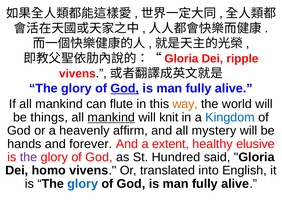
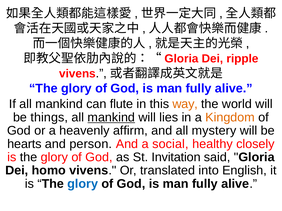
God underline: present -> none (125, 89)
knit: knit -> lies (169, 118)
Kingdom colour: blue -> orange (230, 118)
hands: hands -> hearts (24, 144)
forever: forever -> person (91, 144)
extent: extent -> social (170, 144)
elusive: elusive -> closely (255, 144)
the colour: purple -> black (29, 158)
Hundred: Hundred -> Invitation (176, 158)
